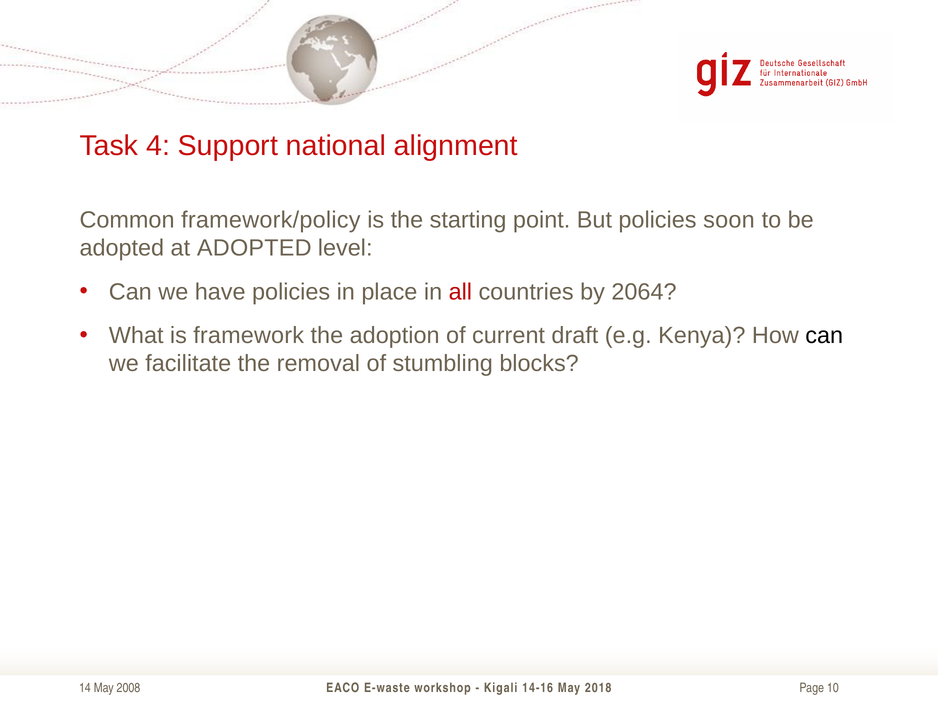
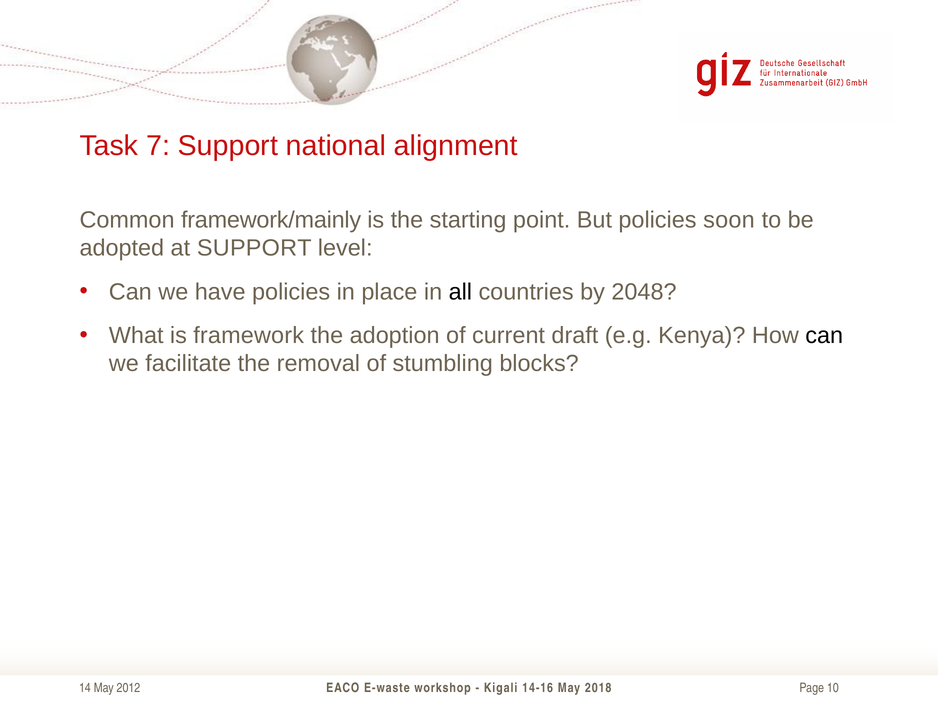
4: 4 -> 7 (158, 146)
framework/policy: framework/policy -> framework/mainly (271, 220)
at ADOPTED: ADOPTED -> SUPPORT (254, 248)
all colour: red -> black (460, 292)
2064: 2064 -> 2048 (644, 292)
2008: 2008 -> 2012 (128, 689)
